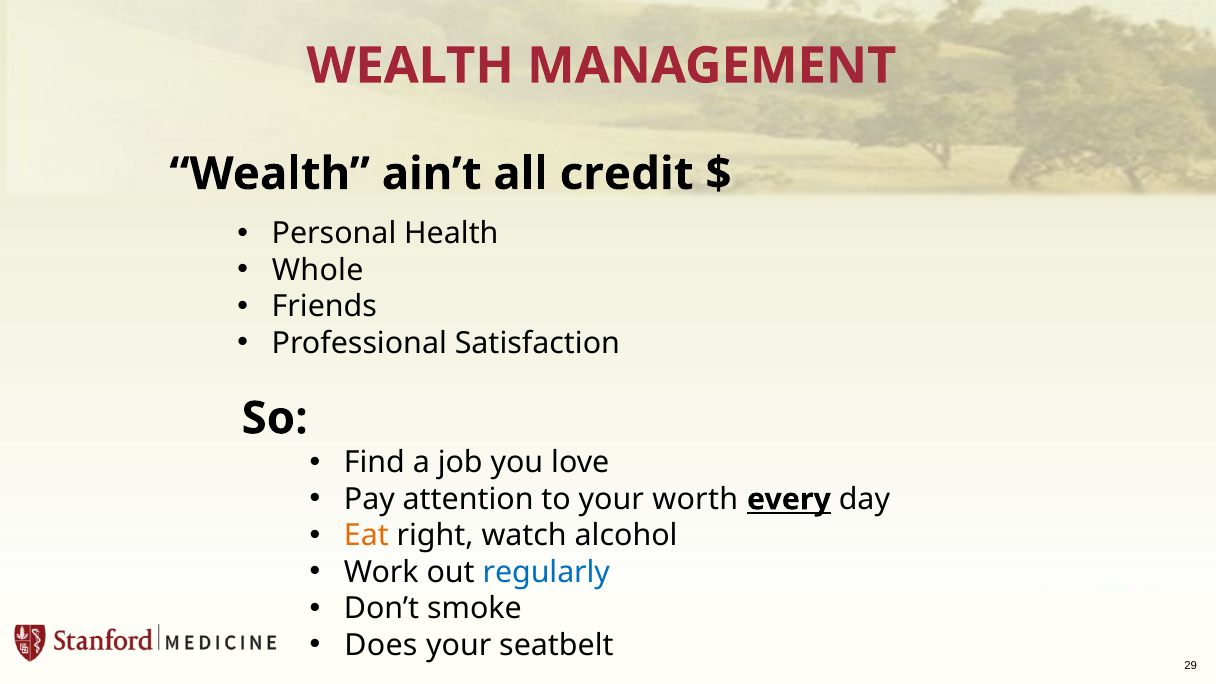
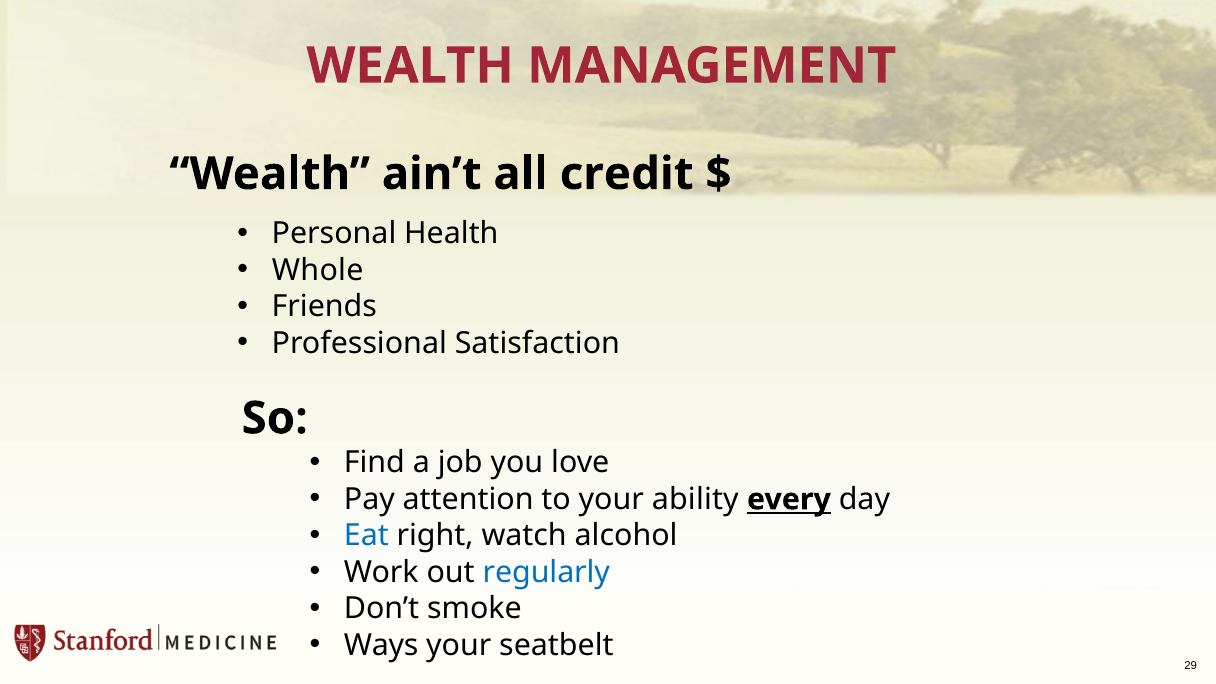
worth: worth -> ability (695, 499)
Eat colour: orange -> blue (366, 536)
Does: Does -> Ways (381, 645)
